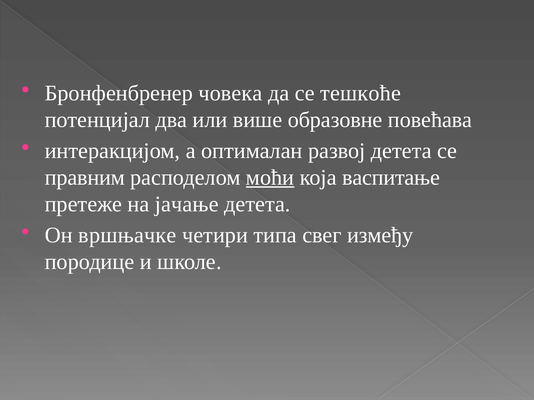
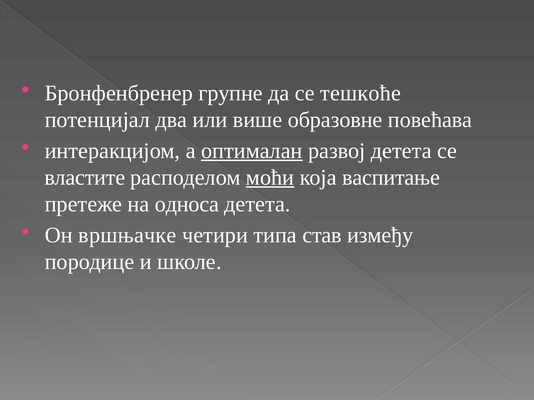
човека: човека -> групне (231, 93)
оптималан underline: none -> present (252, 151)
правним: правним -> властите (85, 178)
јачање: јачање -> односа (187, 204)
свег: свег -> став (322, 236)
